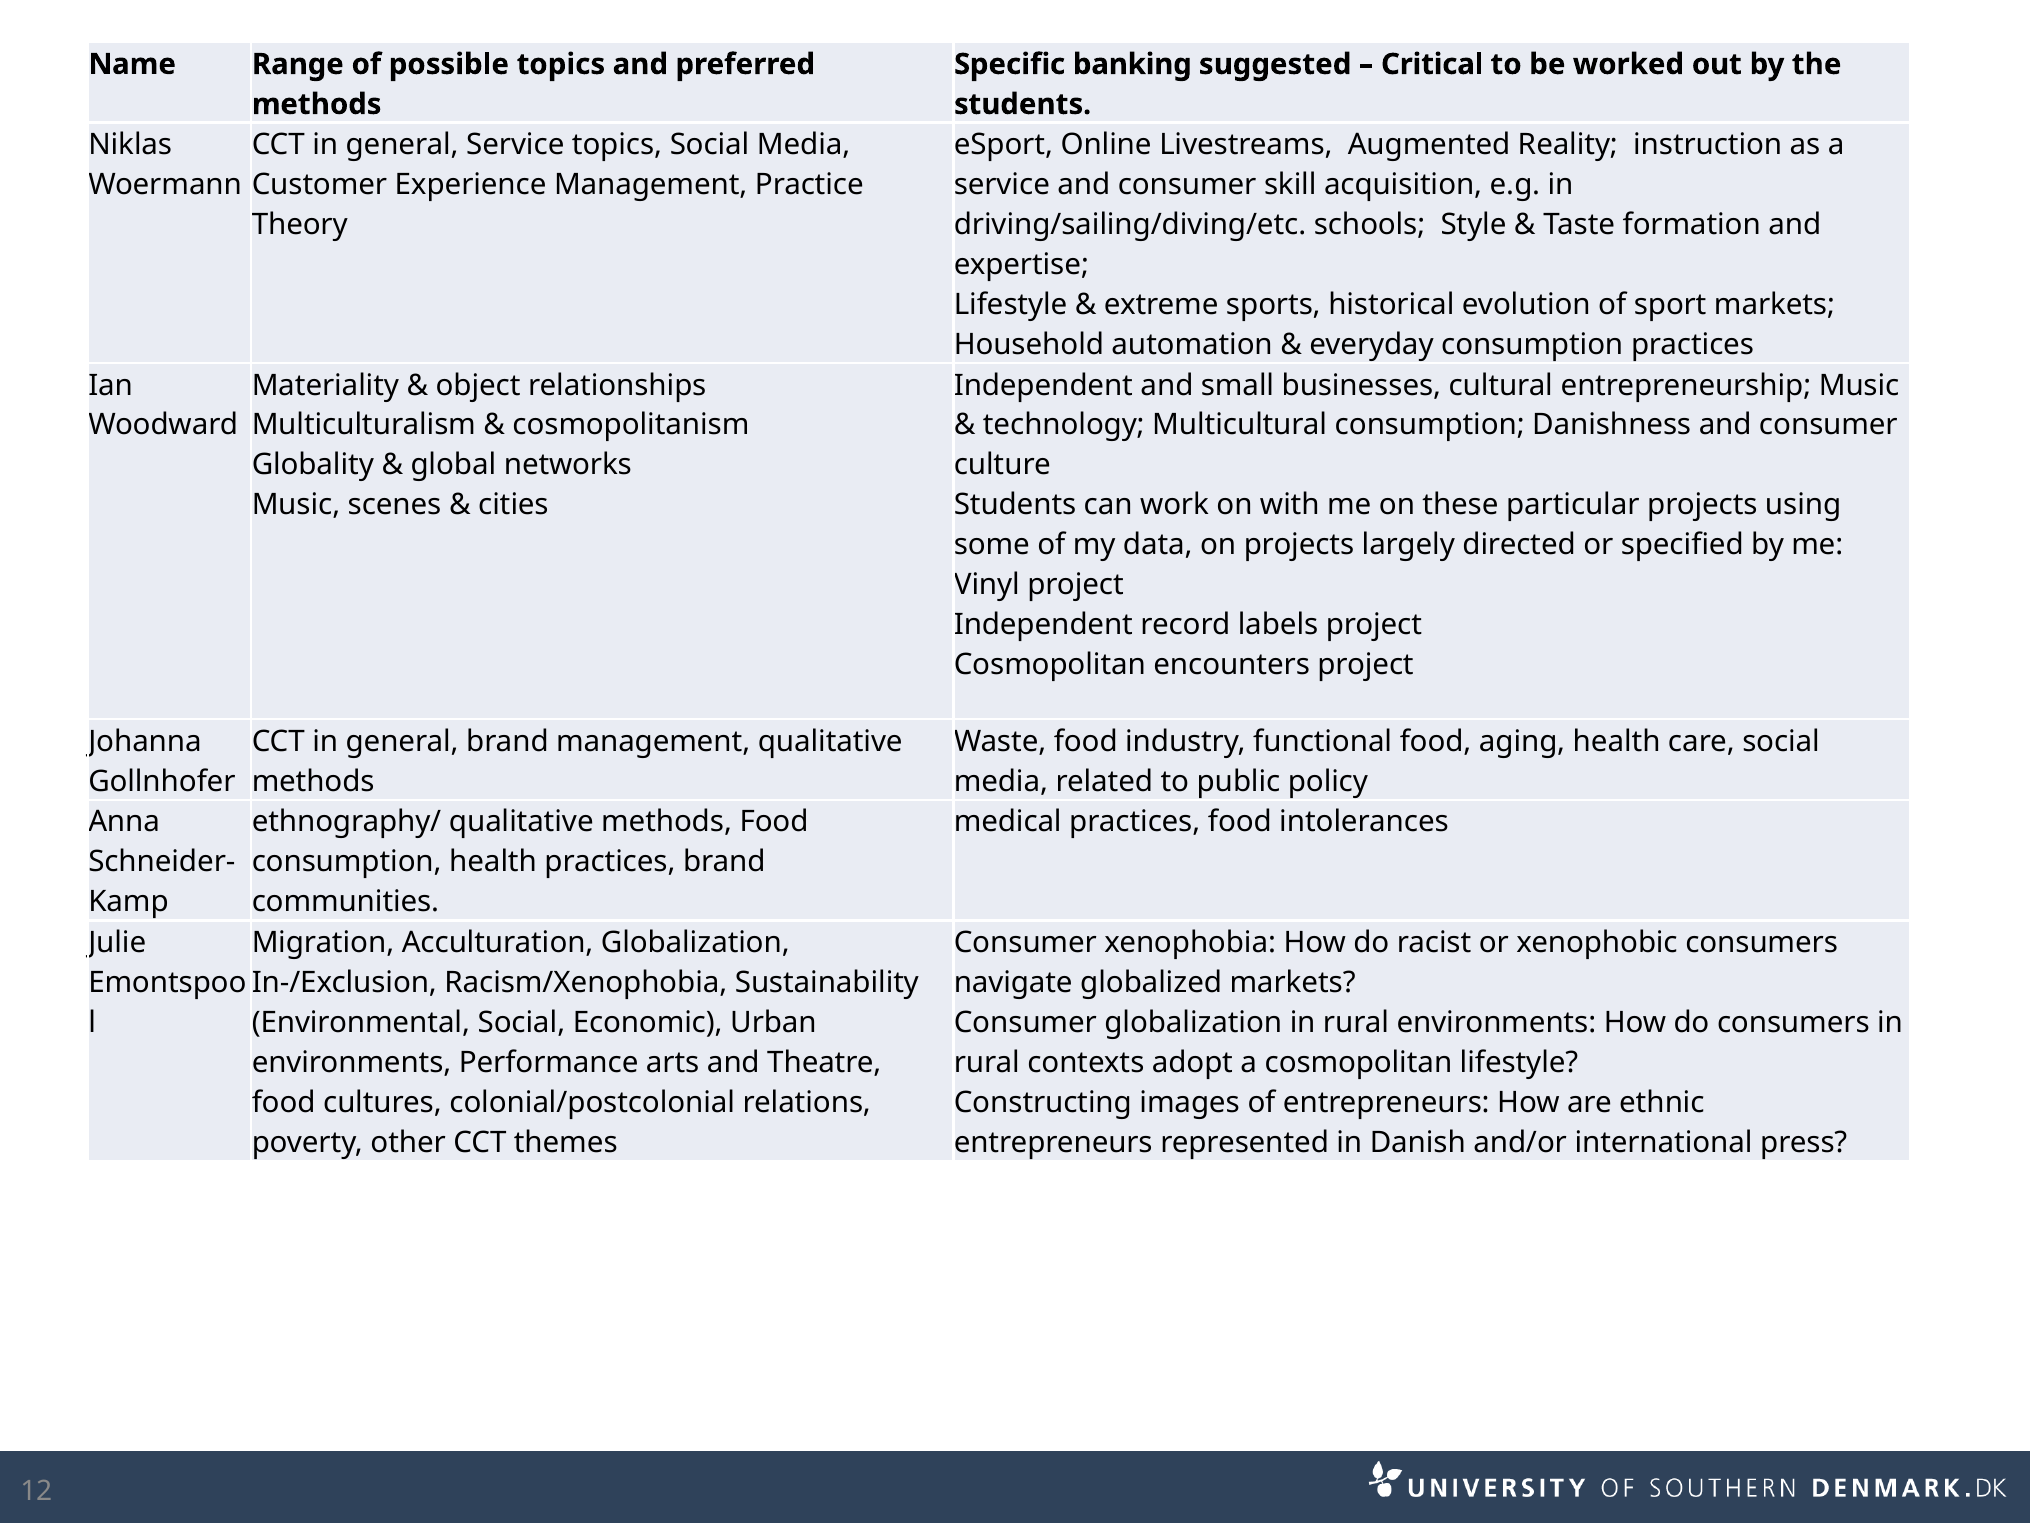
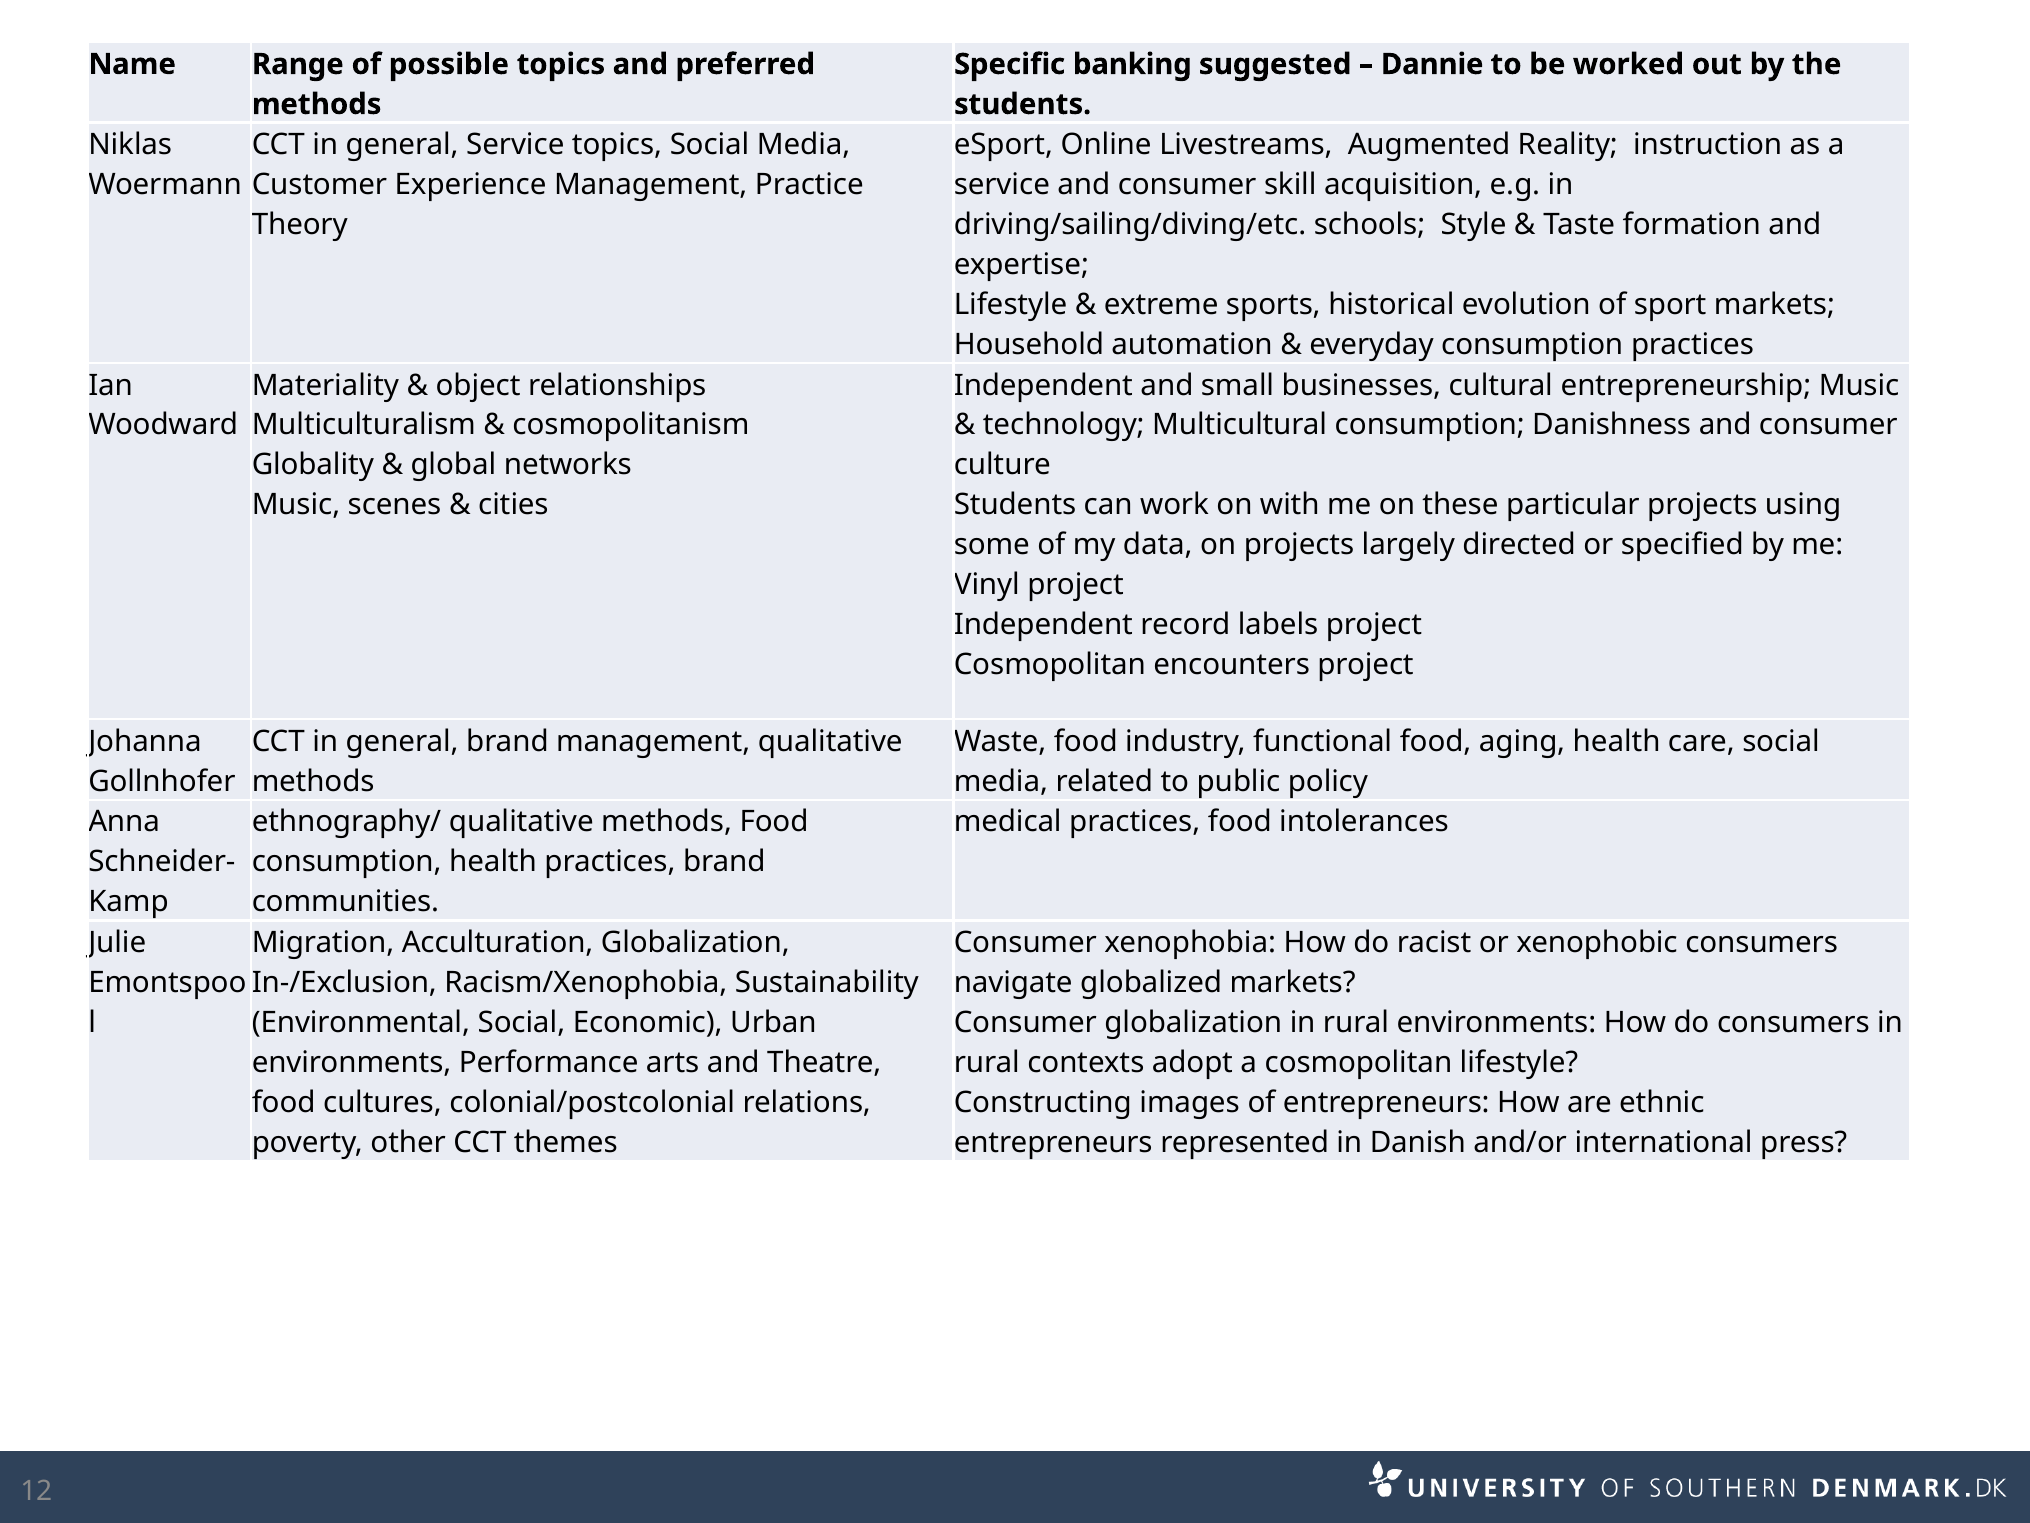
Critical: Critical -> Dannie (1432, 64)
